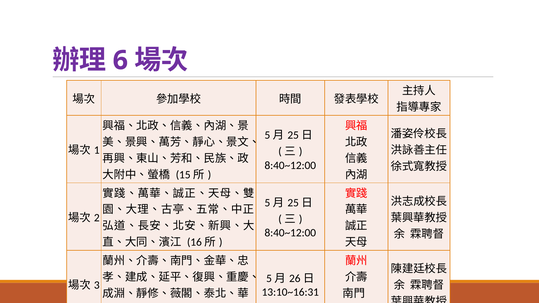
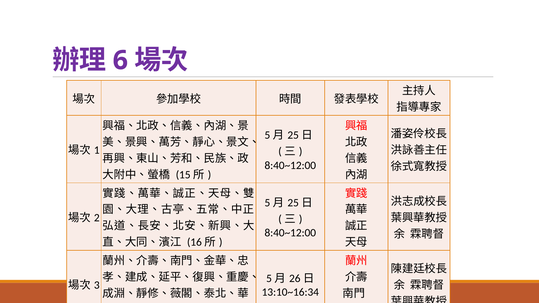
13:10~16:31: 13:10~16:31 -> 13:10~16:34 (290, 292)
